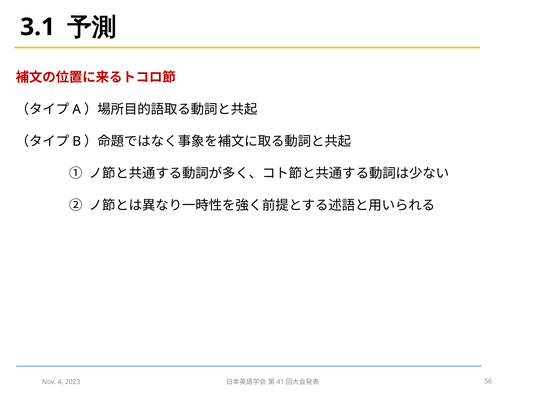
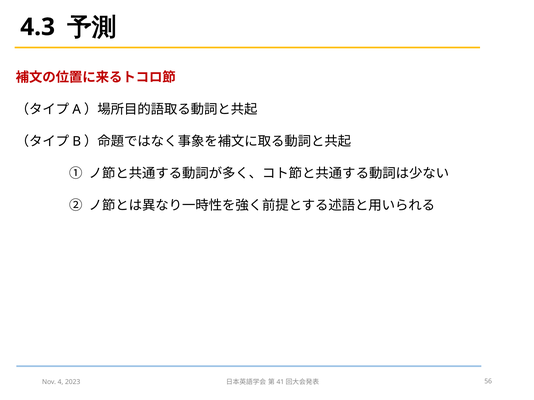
3.1: 3.1 -> 4.3 (38, 27)
